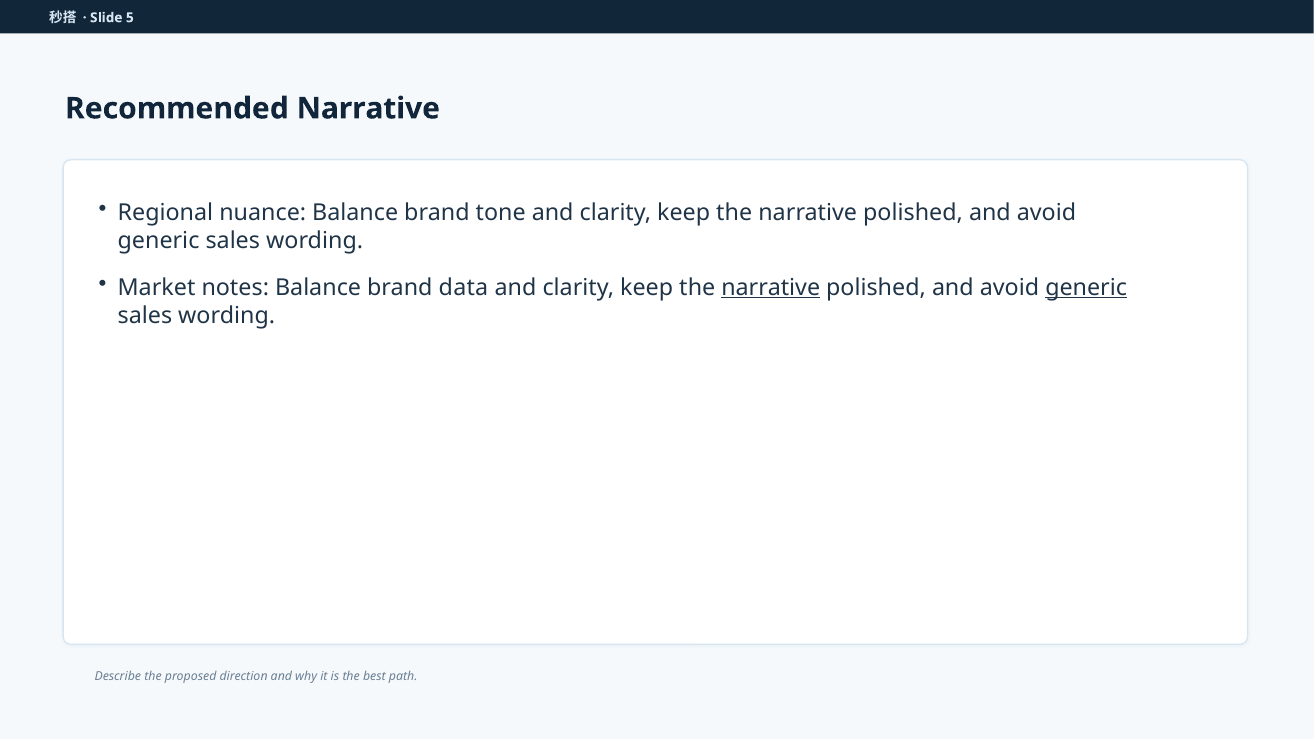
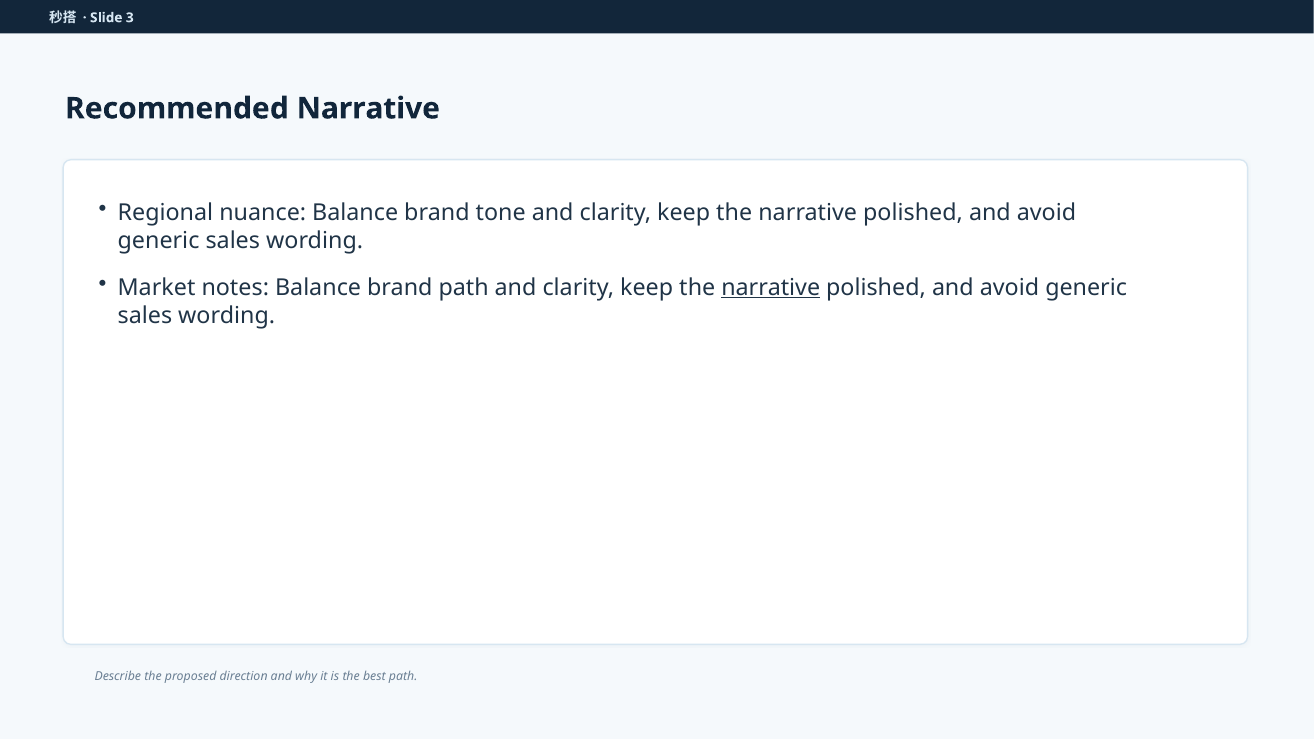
5: 5 -> 3 (130, 18)
brand data: data -> path (464, 288)
generic underline: present -> none (1086, 288)
